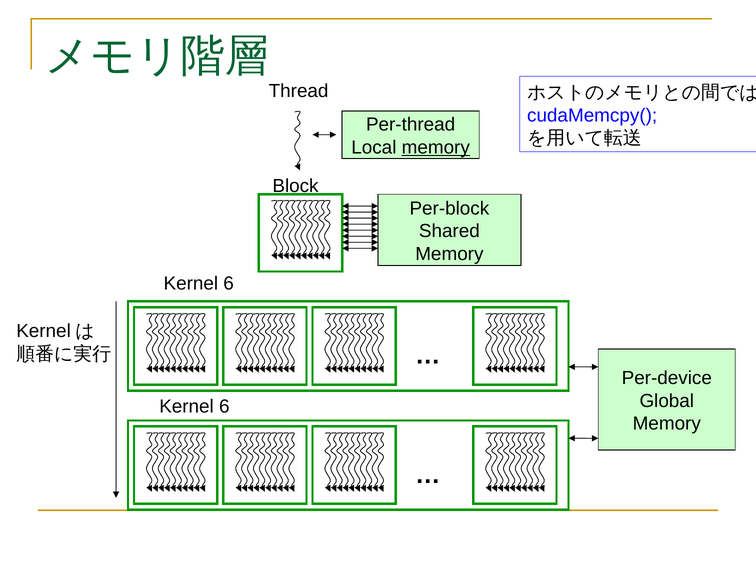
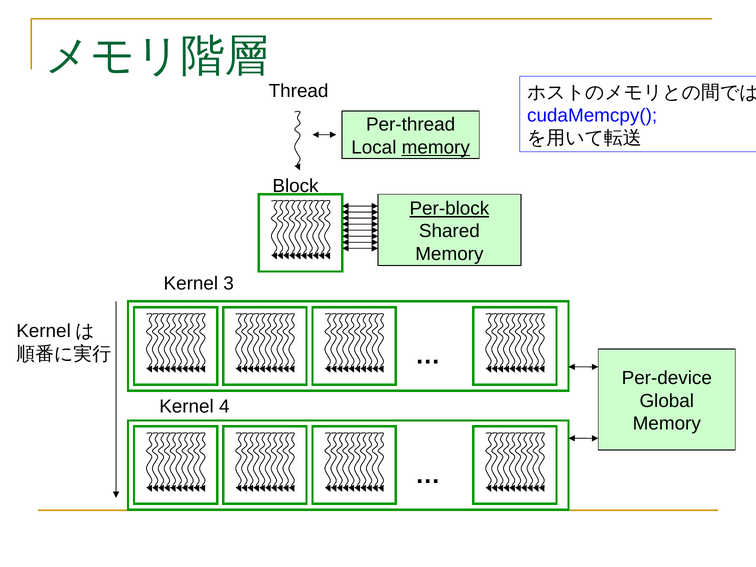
Per-block underline: none -> present (449, 209)
6: 6 -> 3 (229, 284)
6: 6 -> 4 (224, 406)
